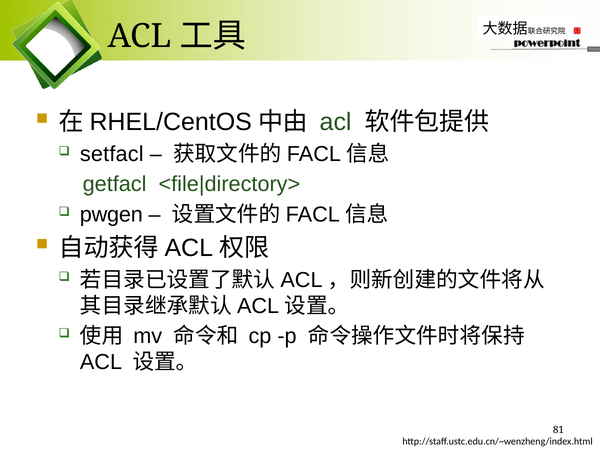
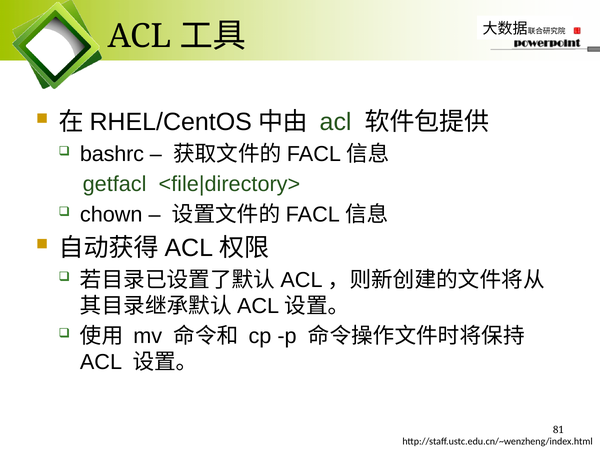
setfacl: setfacl -> bashrc (112, 154)
pwgen: pwgen -> chown (111, 215)
